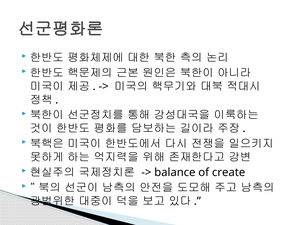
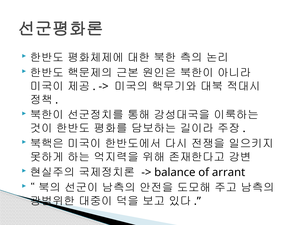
create: create -> arrant (229, 172)
